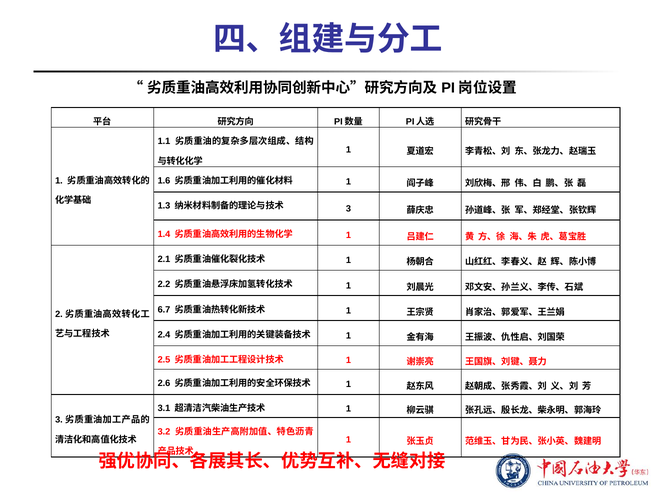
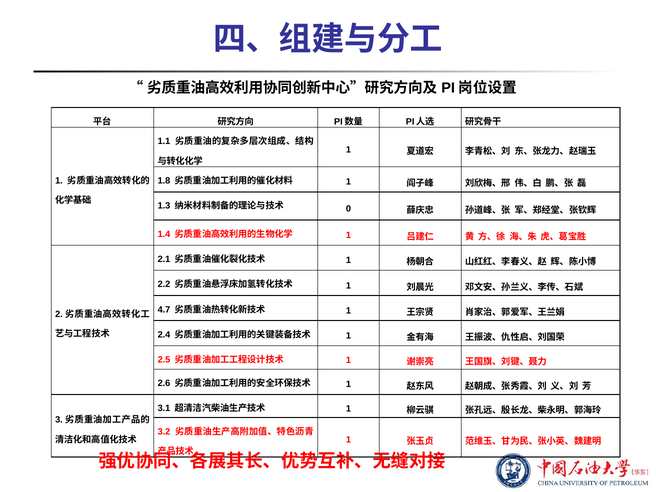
1.6: 1.6 -> 1.8 (164, 181)
3: 3 -> 0 (348, 209)
6.7: 6.7 -> 4.7 (164, 309)
